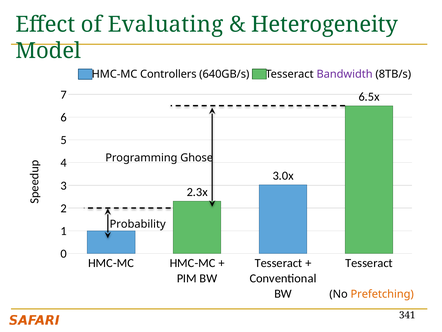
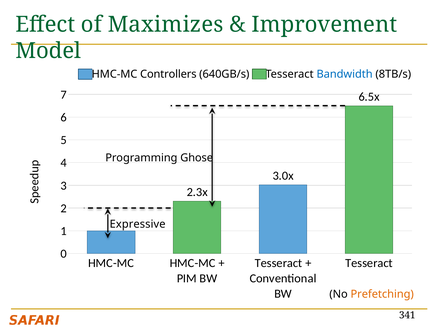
Evaluating: Evaluating -> Maximizes (166, 24)
Heterogeneity: Heterogeneity -> Improvement (324, 24)
Bandwidth colour: purple -> blue (345, 74)
Probability: Probability -> Expressive (138, 224)
